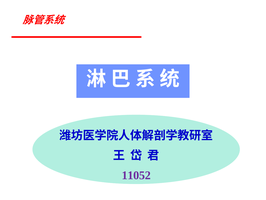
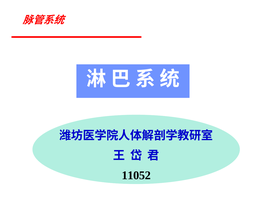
11052 colour: purple -> black (136, 175)
